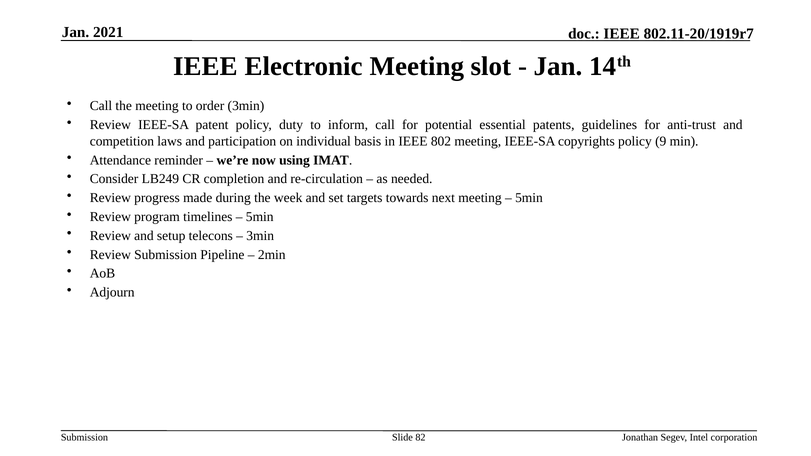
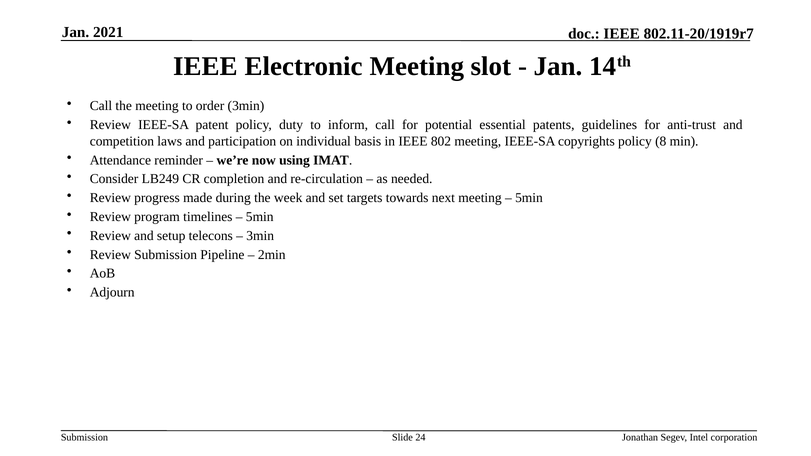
9: 9 -> 8 (661, 141)
82: 82 -> 24 (420, 438)
